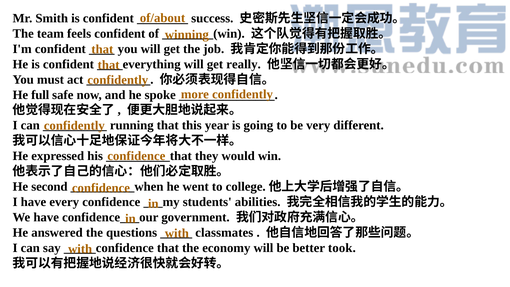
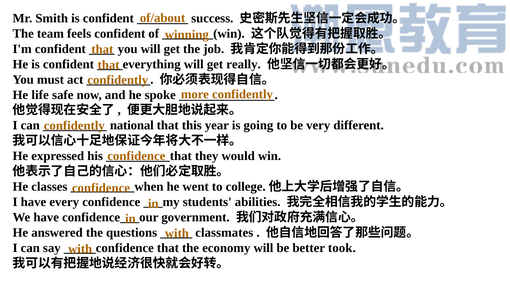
full: full -> life (40, 95)
running: running -> national (132, 125)
second: second -> classes (49, 187)
